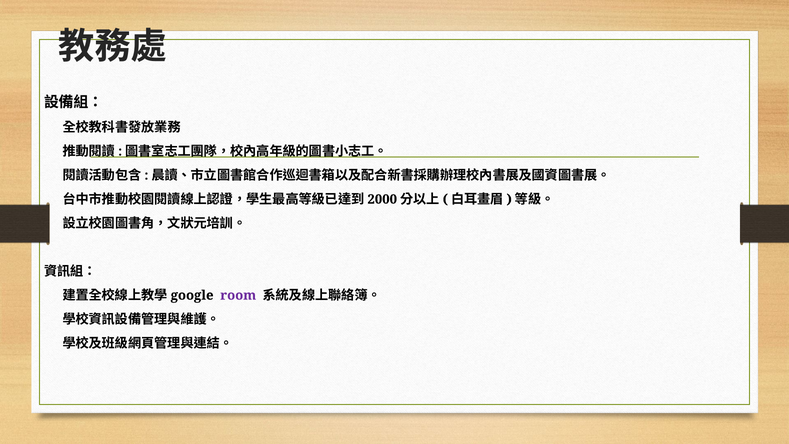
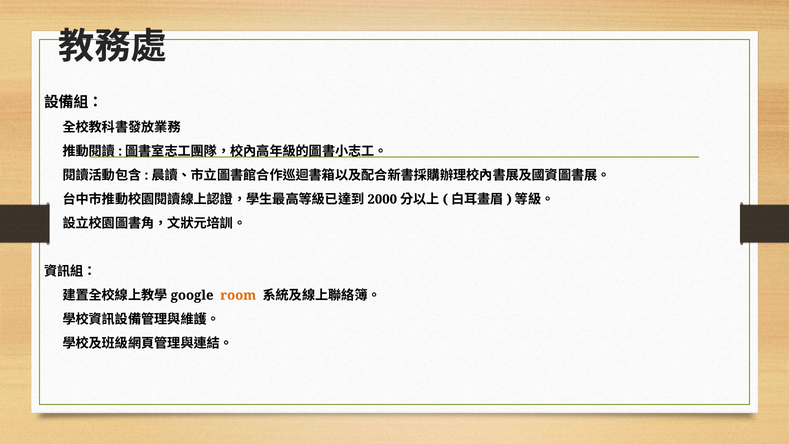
room colour: purple -> orange (238, 295)
